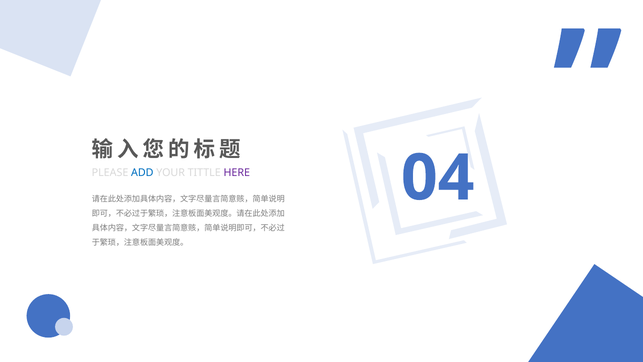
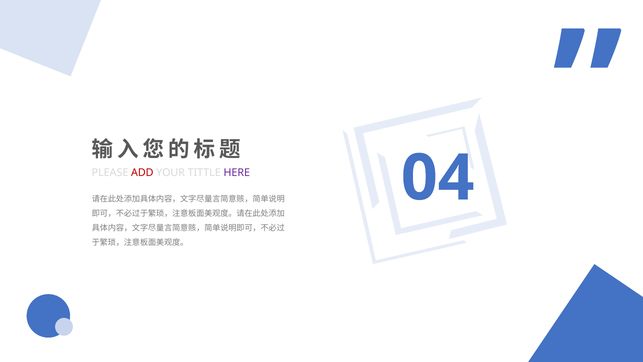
ADD colour: blue -> red (142, 173)
